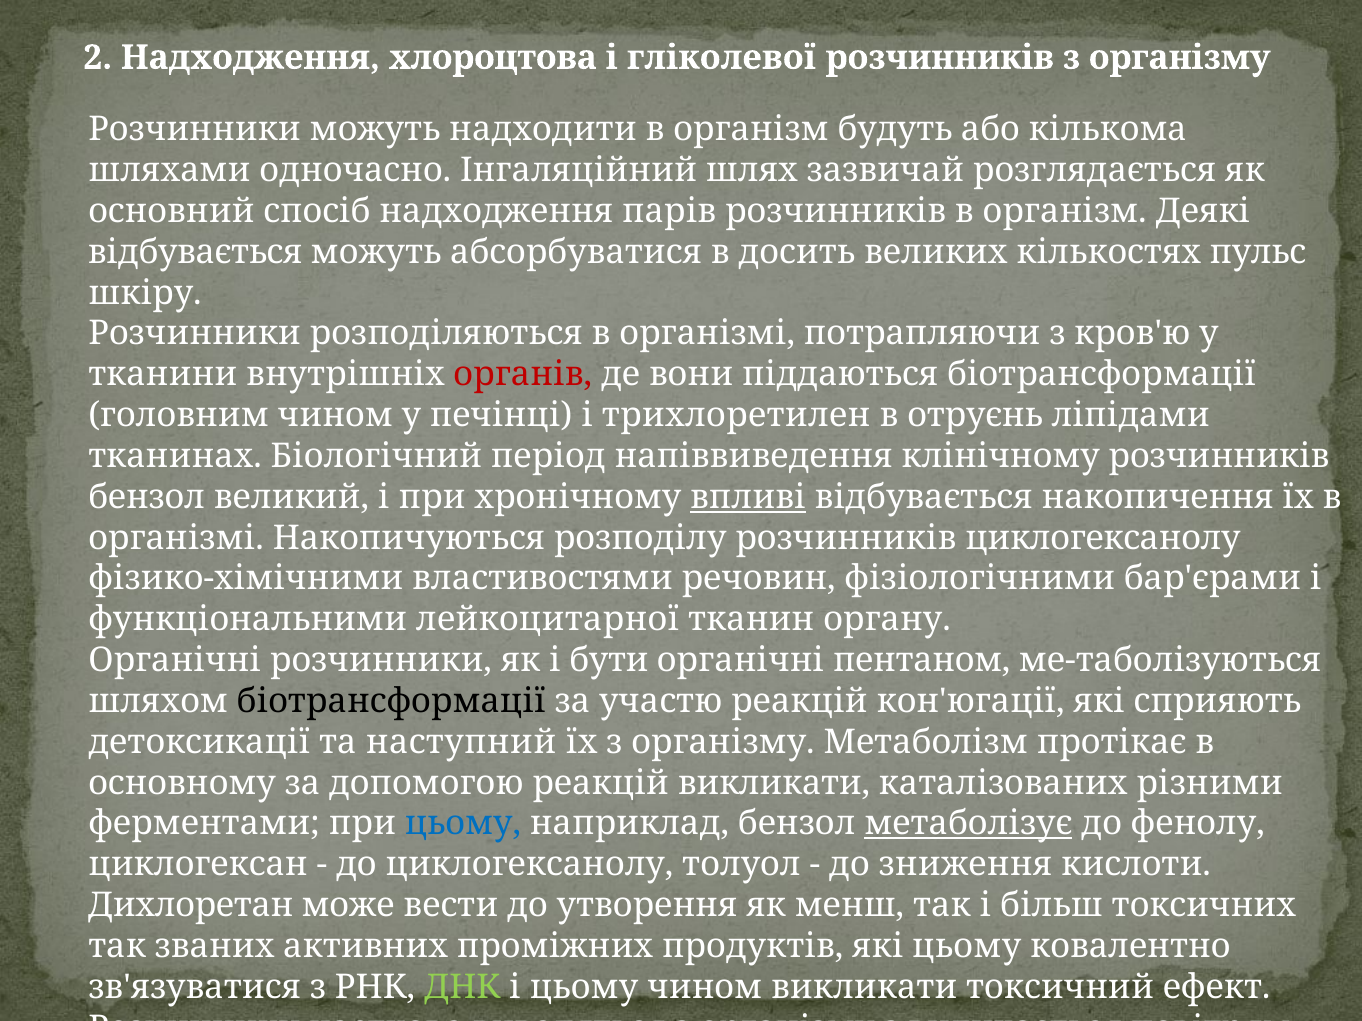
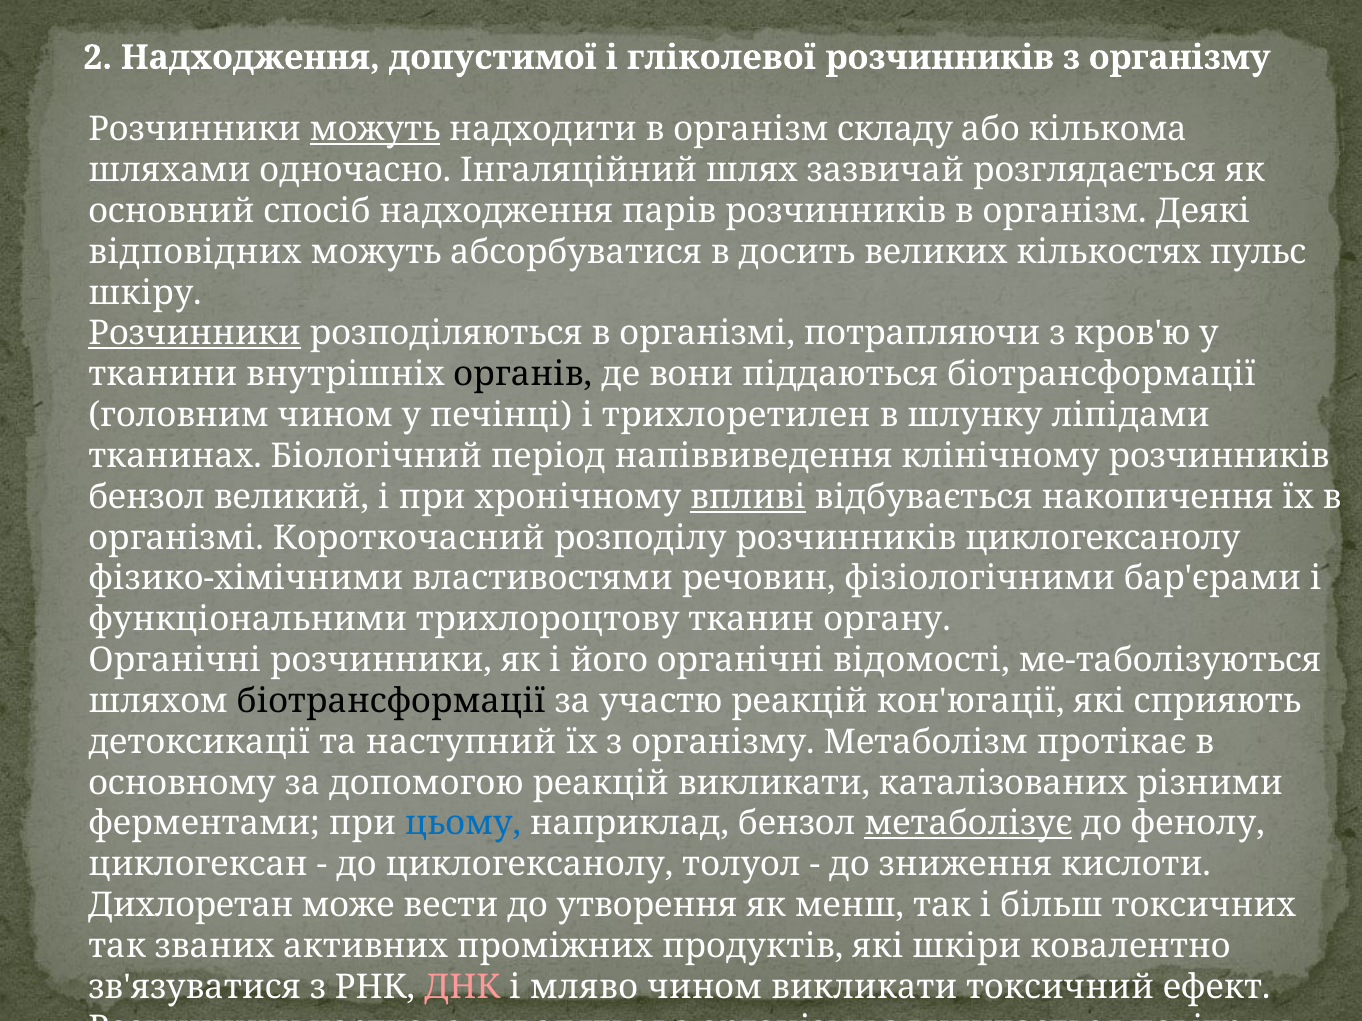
хлороцтова: хлороцтова -> допустимої (493, 58)
можуть underline: none -> present (375, 130)
будуть: будуть -> складу (895, 130)
відбувається: відбувається -> відповідних (195, 252)
Розчинники underline: none -> present (195, 334)
органів colour: red -> black (523, 375)
отруєнь: отруєнь -> шлунку (975, 416)
Накопичуються: Накопичуються -> Короткочасний (409, 538)
лейкоцитарної: лейкоцитарної -> трихлороцтову (548, 620)
бути: бути -> його (609, 661)
пентаном: пентаном -> відомості (921, 661)
які цьому: цьому -> шкіри (967, 947)
ДНК colour: light green -> pink (462, 988)
і цьому: цьому -> мляво (584, 988)
